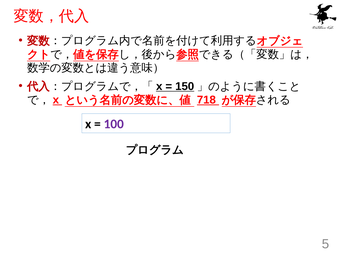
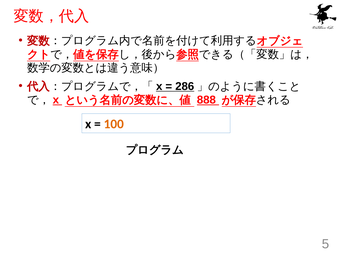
150: 150 -> 286 (185, 86)
718: 718 -> 888 (206, 100)
100 colour: purple -> orange (114, 124)
